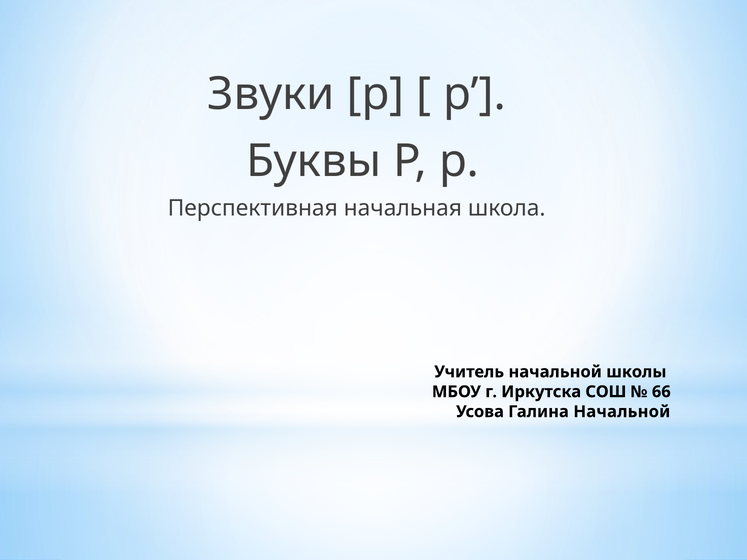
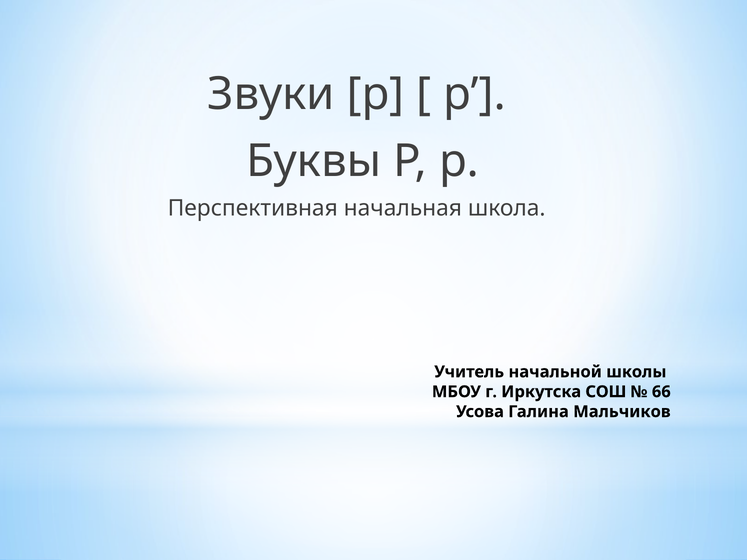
Галина Начальной: Начальной -> Мальчиков (622, 412)
